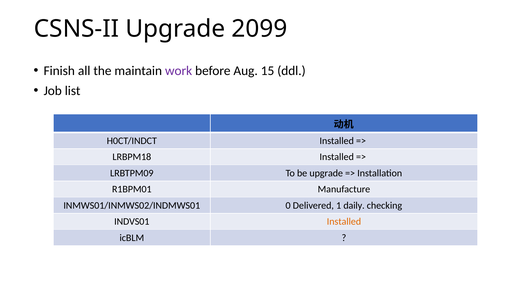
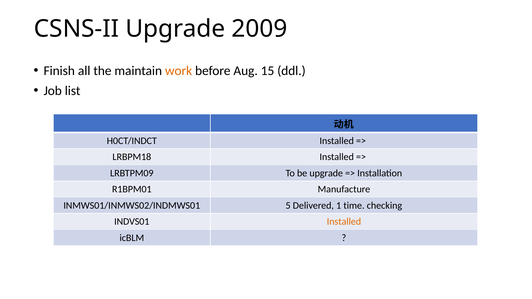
2099: 2099 -> 2009 (259, 29)
work colour: purple -> orange (179, 71)
0: 0 -> 5 (288, 206)
daily: daily -> time (354, 206)
